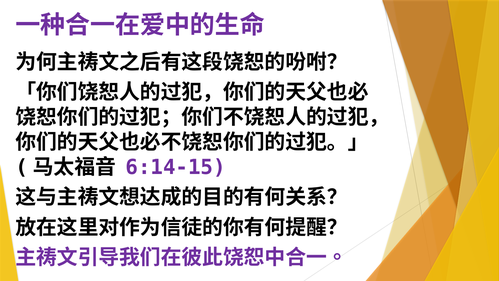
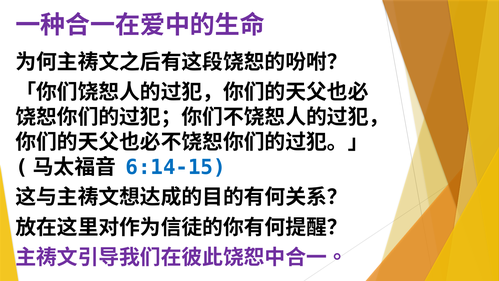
6:14-15 colour: purple -> blue (176, 167)
